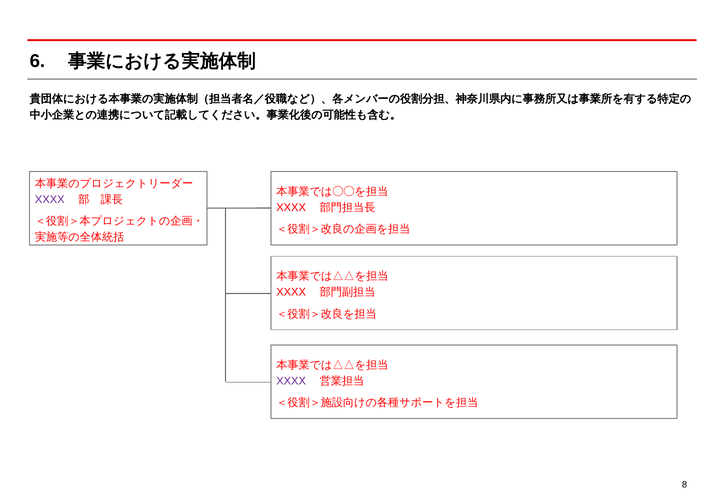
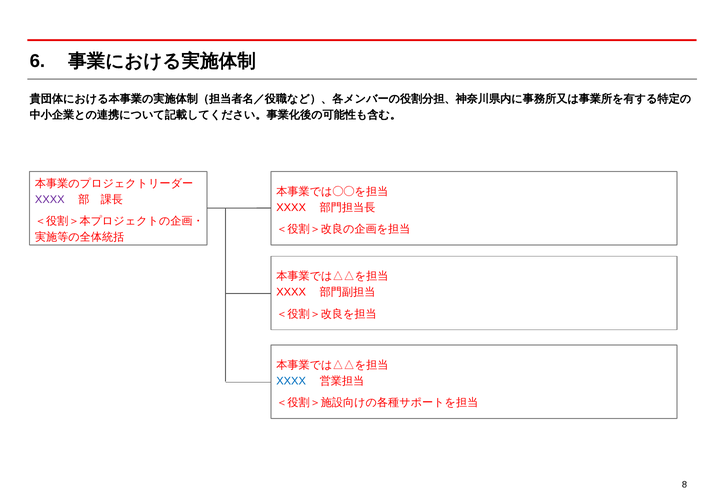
XXXX colour: purple -> blue (291, 381)
